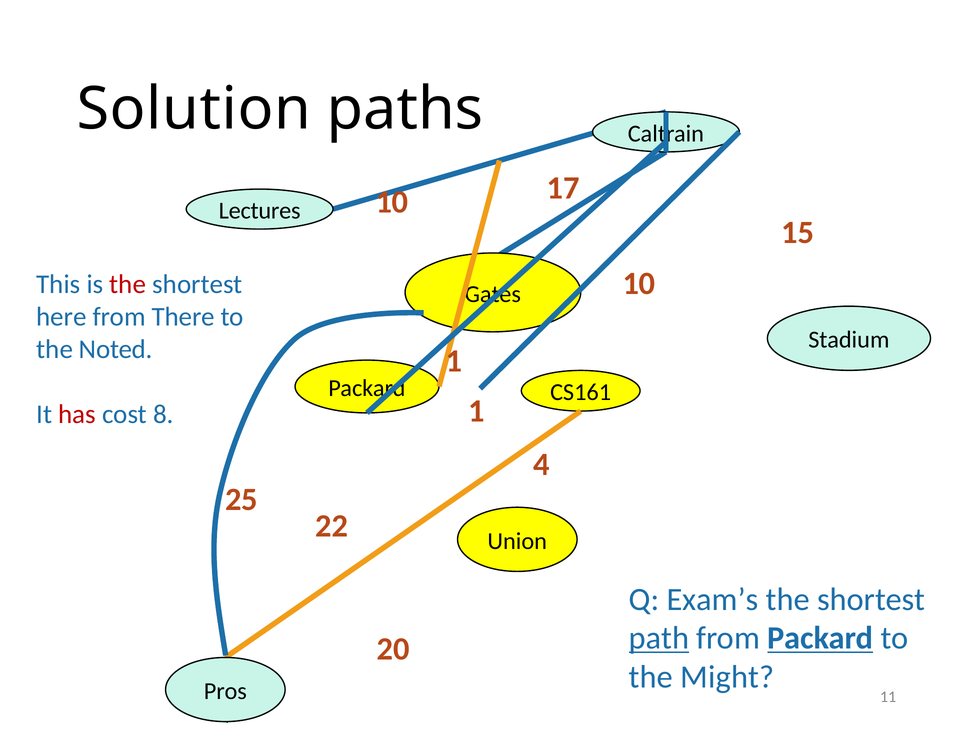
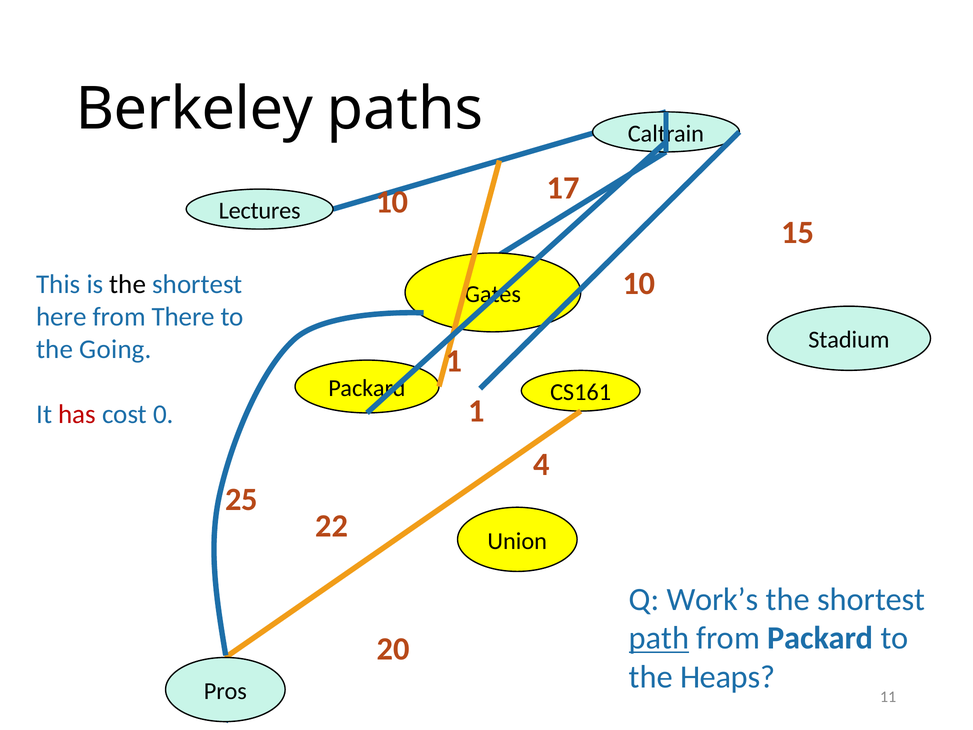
Solution: Solution -> Berkeley (194, 109)
the colour: red -> black (128, 284)
Noted: Noted -> Going (116, 349)
8: 8 -> 0 (163, 414)
Exam’s: Exam’s -> Work’s (713, 599)
Packard underline: present -> none (820, 638)
Might: Might -> Heaps (728, 677)
